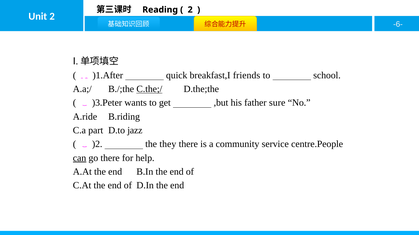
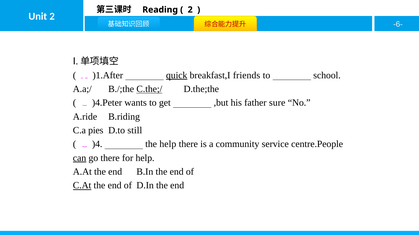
quick underline: none -> present (177, 75)
)3.Peter: )3.Peter -> )4.Peter (107, 103)
part: part -> pies (96, 131)
jazz: jazz -> still (135, 131)
)2: )2 -> )4 (97, 145)
the they: they -> help (168, 145)
C.At underline: none -> present (82, 186)
